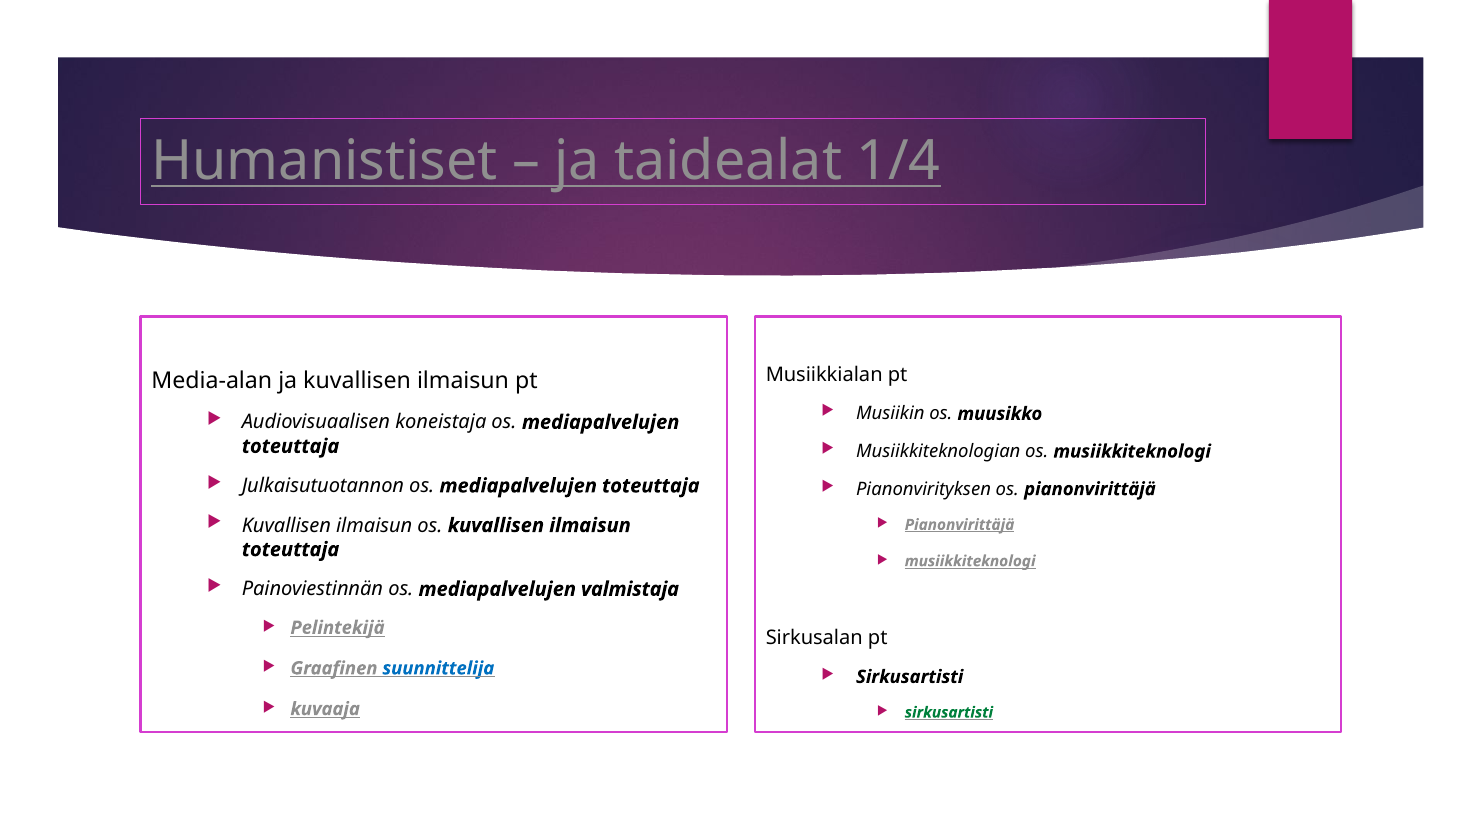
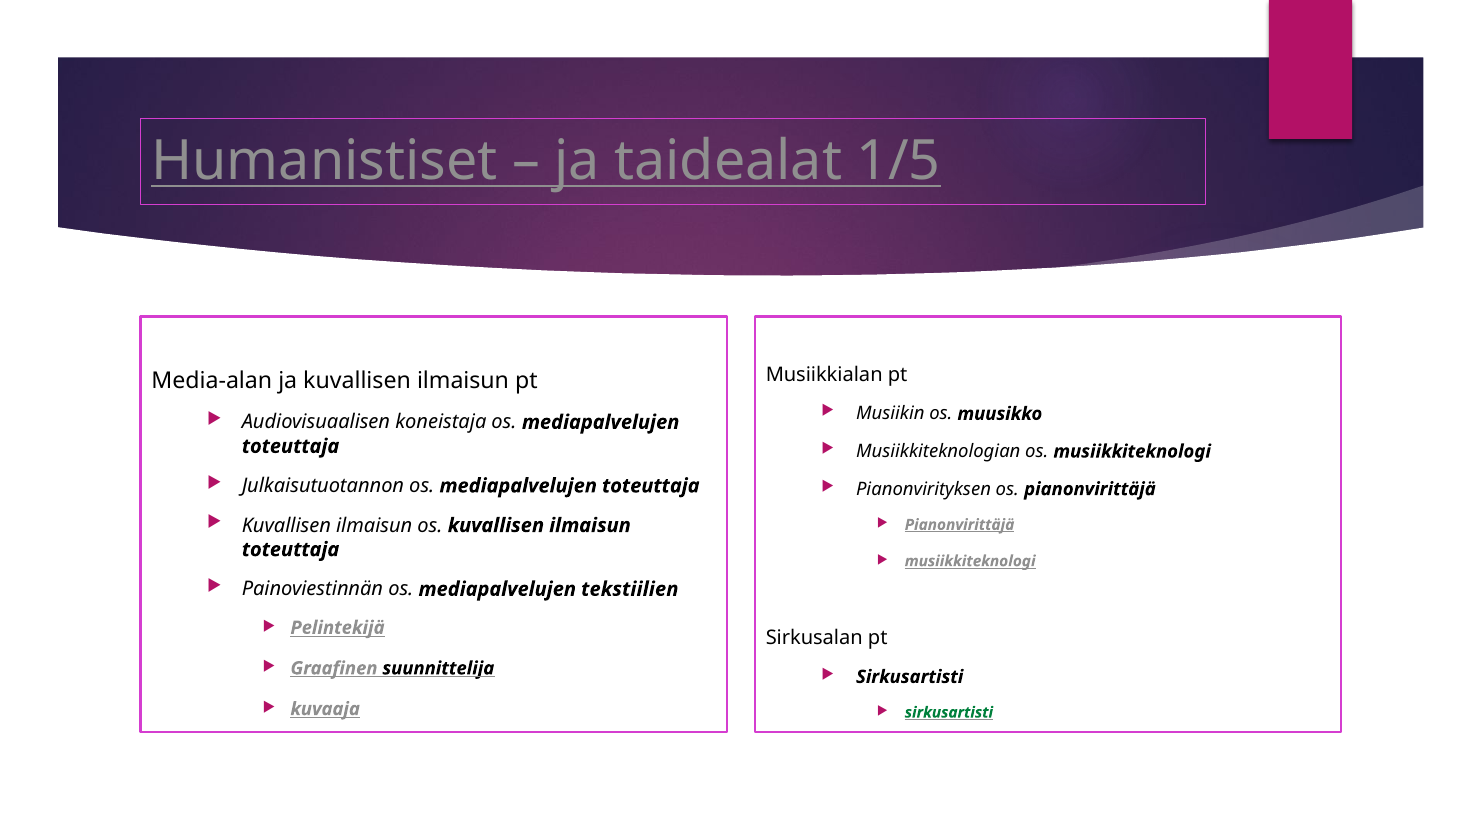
1/4: 1/4 -> 1/5 (899, 161)
valmistaja: valmistaja -> tekstiilien (630, 589)
suunnittelija colour: blue -> black (438, 668)
